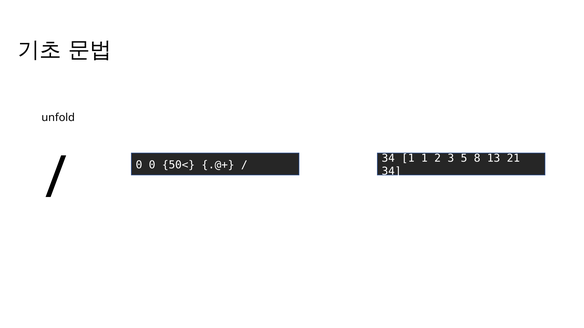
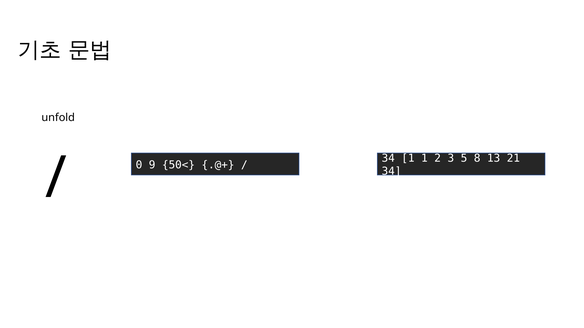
0 0: 0 -> 9 (152, 165)
